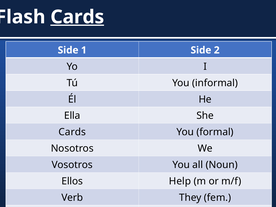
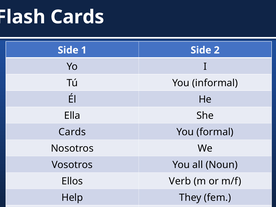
Cards underline: present -> none (77, 17)
Help: Help -> Verb (180, 181)
Verb: Verb -> Help (72, 198)
